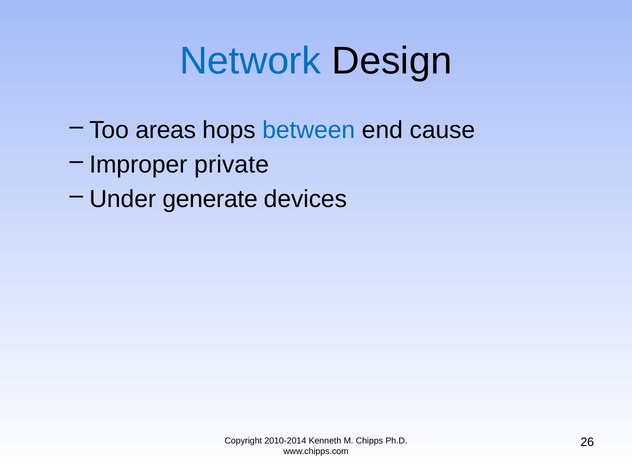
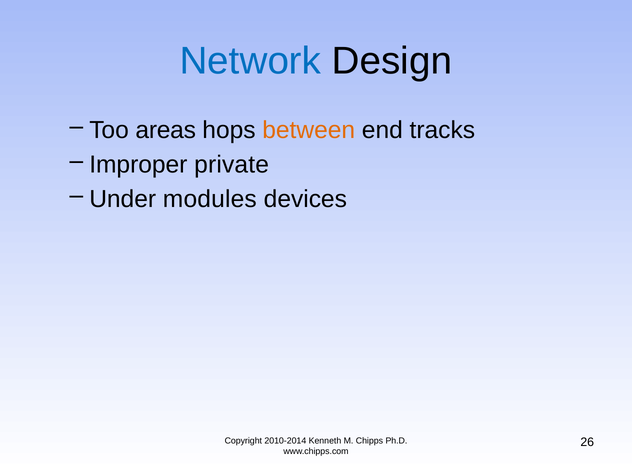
between colour: blue -> orange (309, 130)
cause: cause -> tracks (442, 130)
generate: generate -> modules (210, 199)
